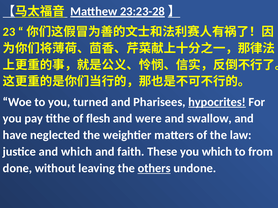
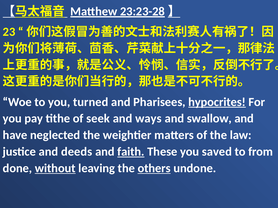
flesh: flesh -> seek (98, 119)
were: were -> ways (148, 119)
and which: which -> deeds (77, 152)
faith underline: none -> present (131, 152)
you which: which -> saved (217, 152)
without underline: none -> present (55, 169)
